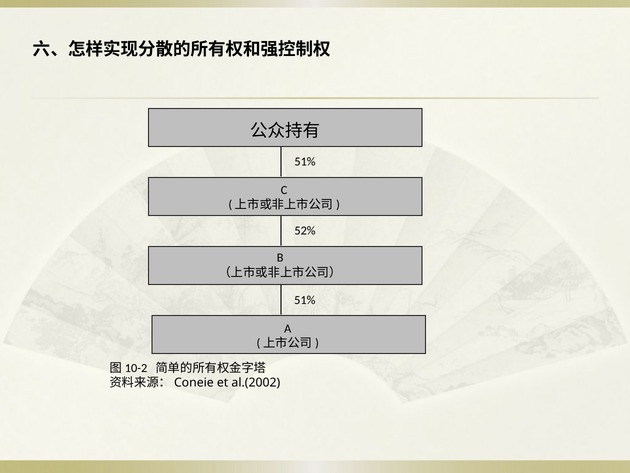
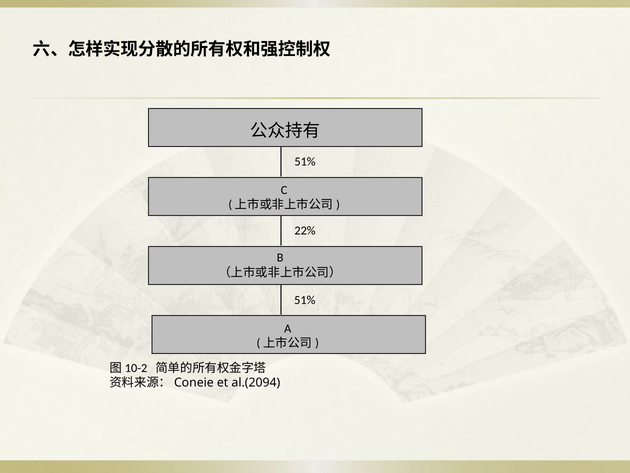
52%: 52% -> 22% (305, 231)
al.(2002: al.(2002 -> al.(2094 (256, 382)
